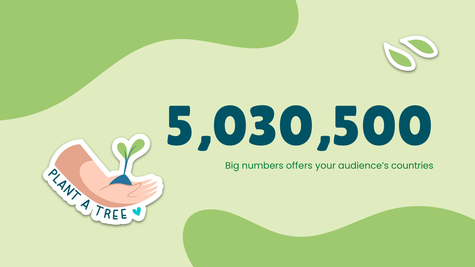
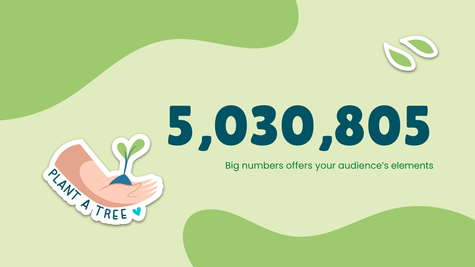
5,030,500: 5,030,500 -> 5,030,805 (299, 127)
countries: countries -> elements (412, 166)
